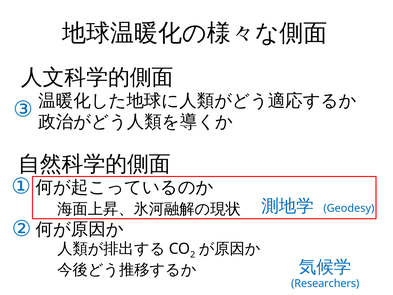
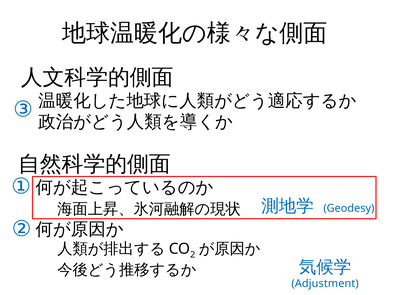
Researchers: Researchers -> Adjustment (325, 283)
